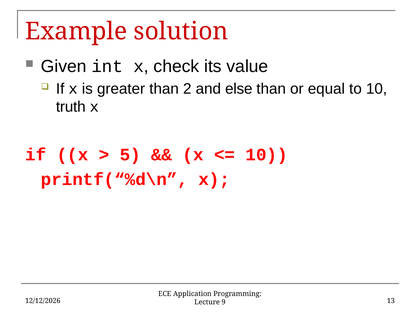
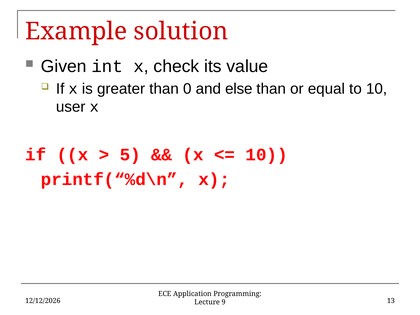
2: 2 -> 0 (187, 89)
truth: truth -> user (71, 107)
